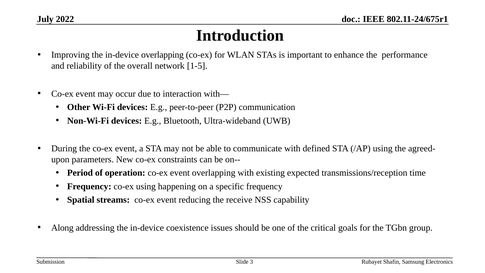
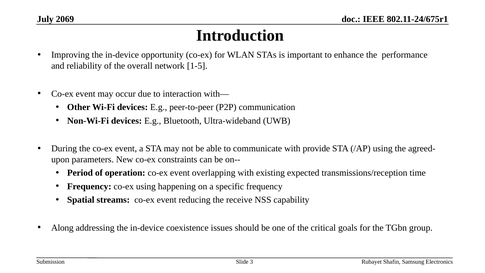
2022: 2022 -> 2069 (65, 19)
in-device overlapping: overlapping -> opportunity (162, 55)
defined: defined -> provide (316, 148)
